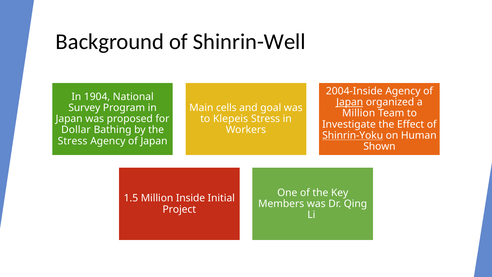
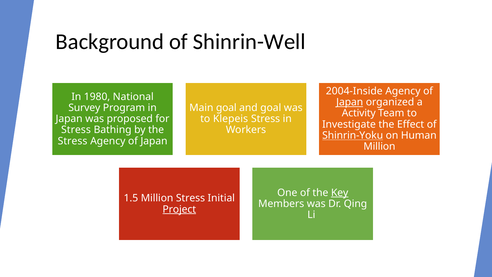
1904: 1904 -> 1980 (97, 97)
Main cells: cells -> goal (226, 108)
Million: Million -> Activity (359, 113)
Dollar: Dollar -> Stress (76, 130)
Shown: Shown -> Million (379, 146)
Key underline: none -> present (340, 193)
Million Inside: Inside -> Stress (190, 198)
Project underline: none -> present (179, 209)
